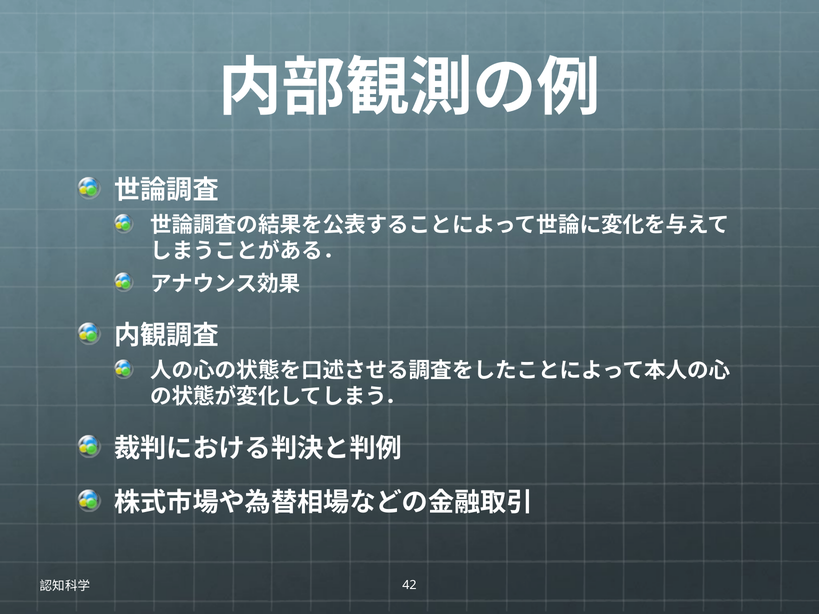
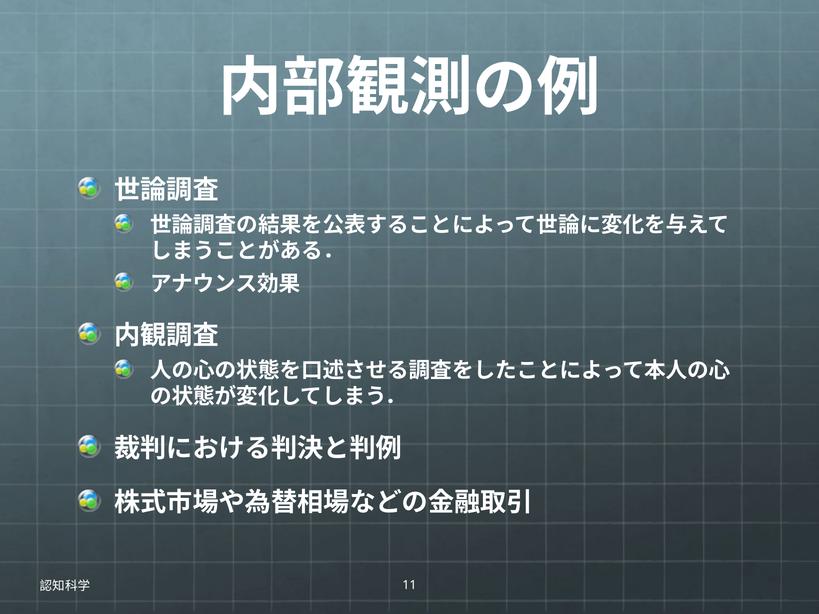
42: 42 -> 11 (409, 586)
